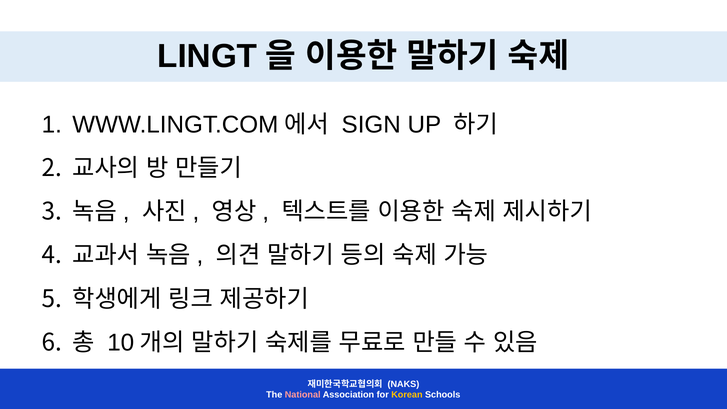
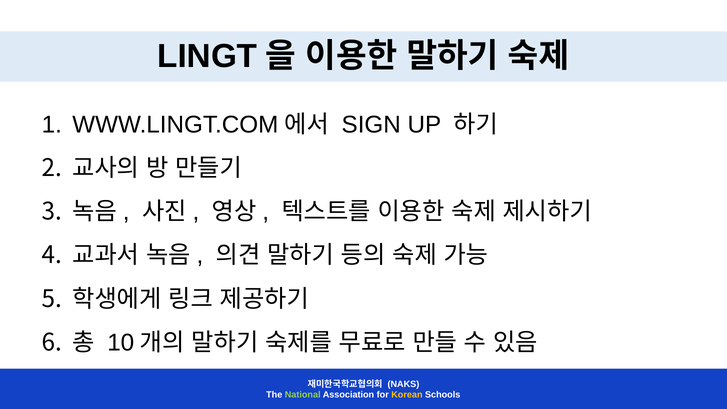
National colour: pink -> light green (303, 395)
